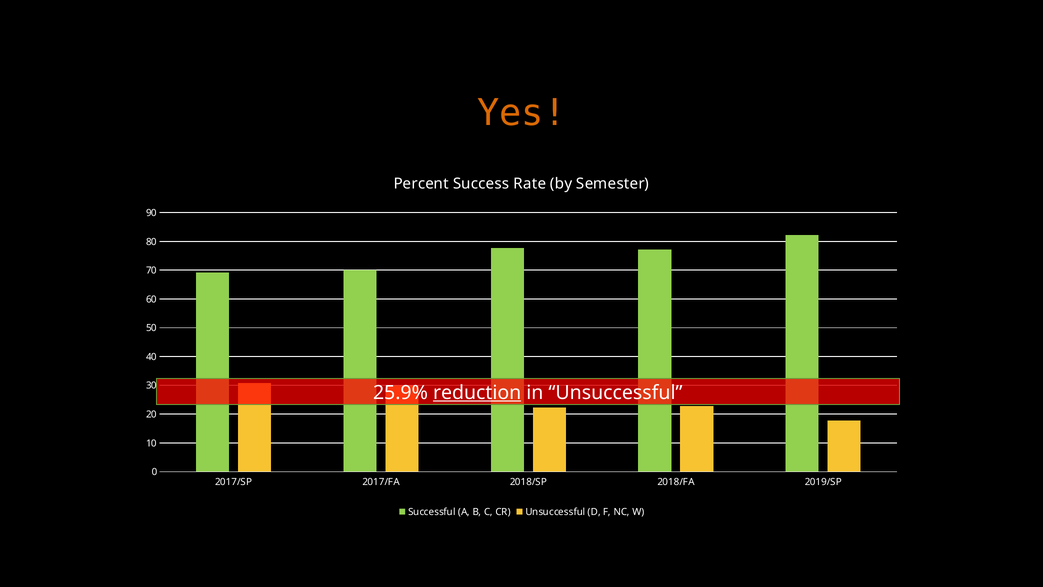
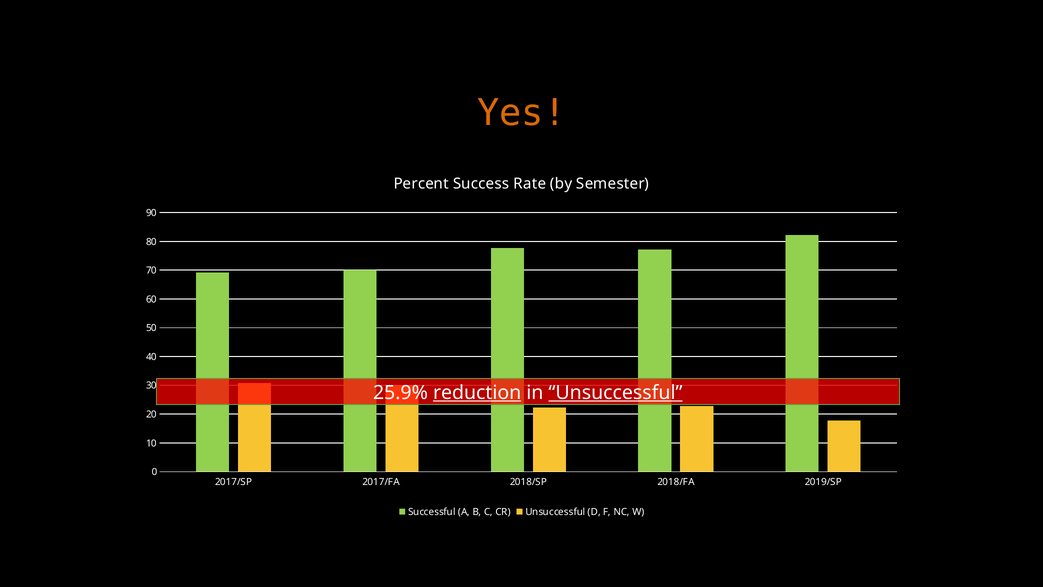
Unsuccessful underline: none -> present (615, 392)
